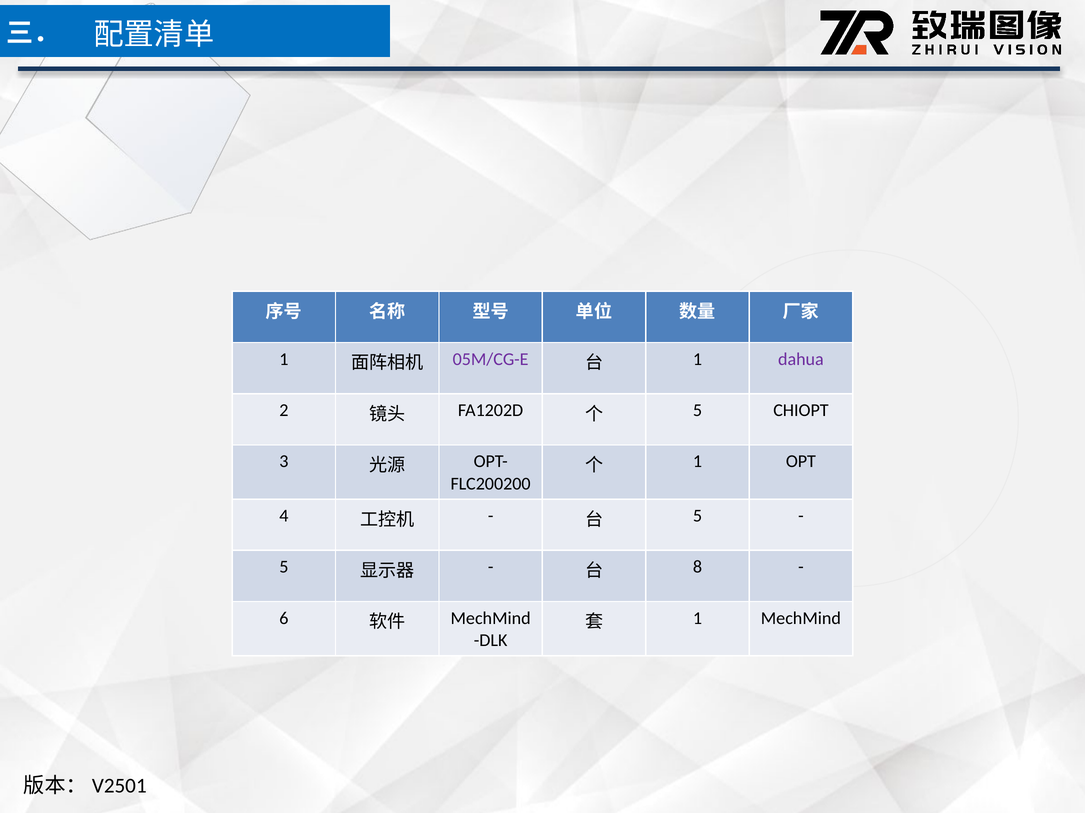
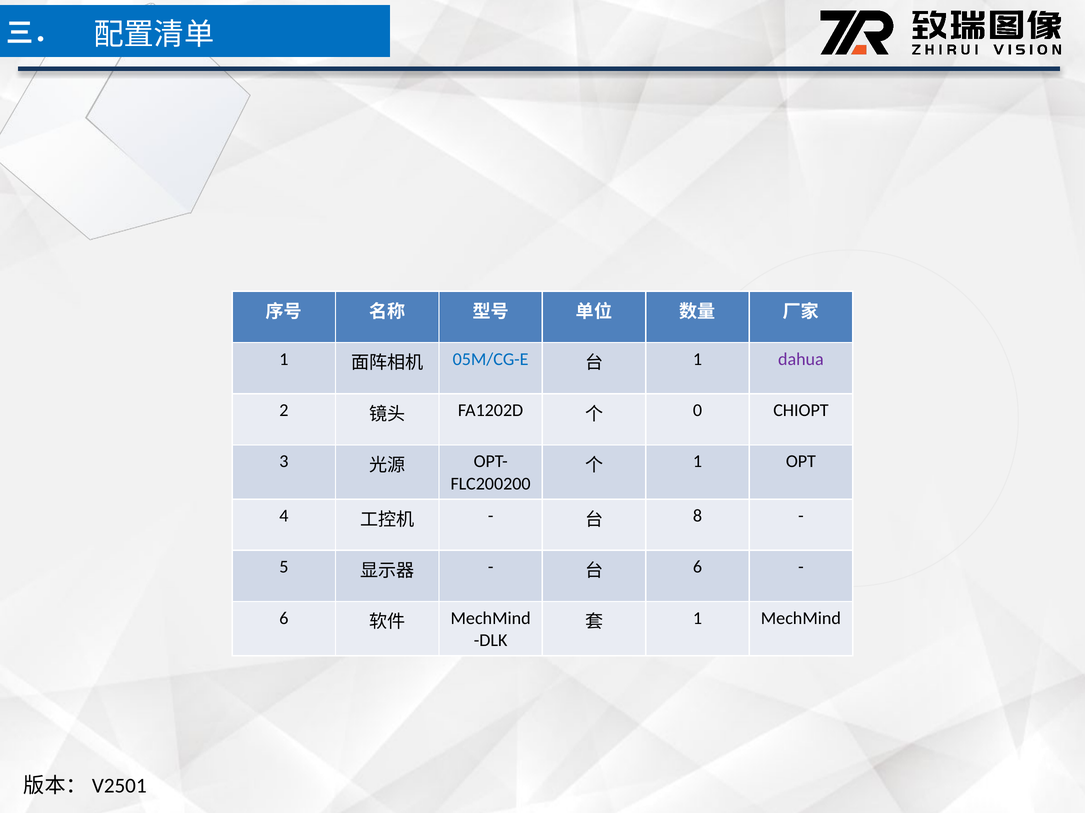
05M/CG-E colour: purple -> blue (491, 359)
5: 5 -> 0 (698, 411)
5: 5 -> 8 (698, 516)
8: 8 -> 6 (698, 568)
